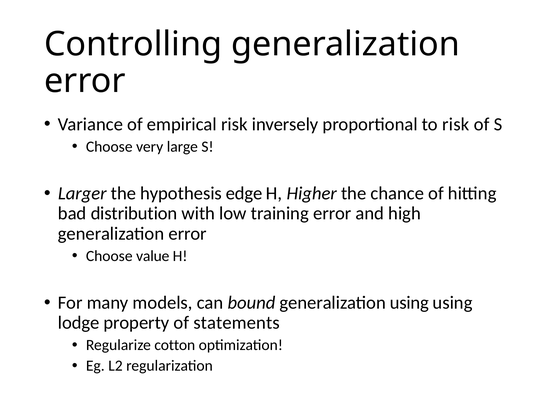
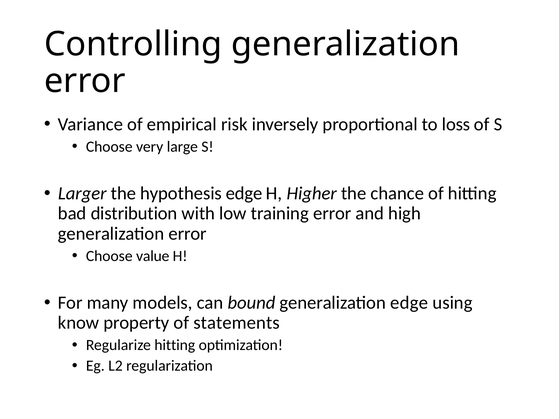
to risk: risk -> loss (456, 124)
generalization using: using -> edge (409, 303)
lodge: lodge -> know (79, 323)
Regularize cotton: cotton -> hitting (175, 345)
